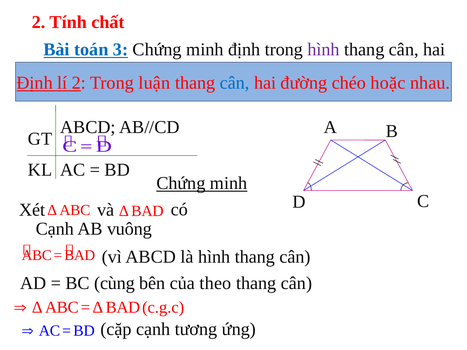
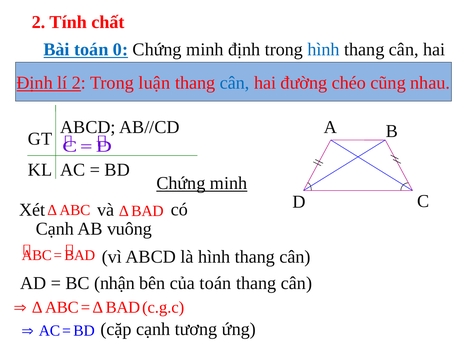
3: 3 -> 0 (120, 49)
hình colour: purple -> blue (324, 49)
hoặc: hoặc -> cũng (388, 83)
cùng: cùng -> nhận (115, 283)
của theo: theo -> toán (215, 283)
